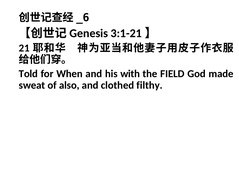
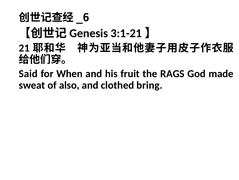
Told: Told -> Said (28, 73)
with: with -> fruit (130, 73)
FIELD: FIELD -> RAGS (172, 73)
filthy: filthy -> bring (150, 85)
